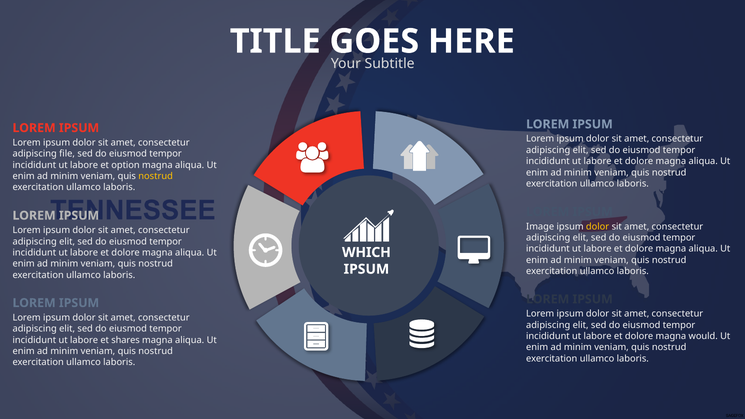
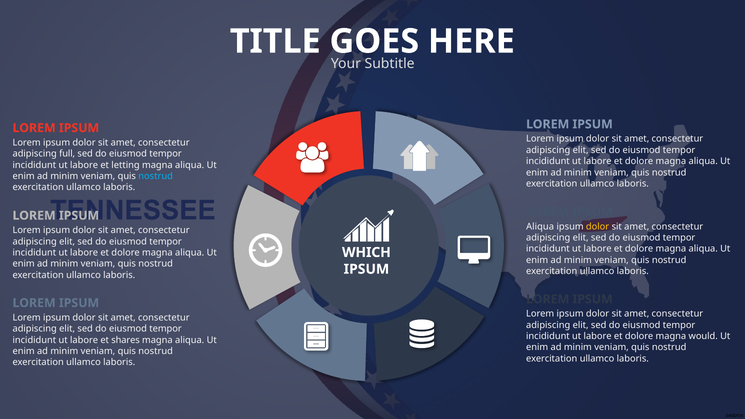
file: file -> full (67, 154)
option: option -> letting (126, 165)
nostrud colour: yellow -> light blue (156, 176)
Image: Image -> Aliqua (540, 227)
